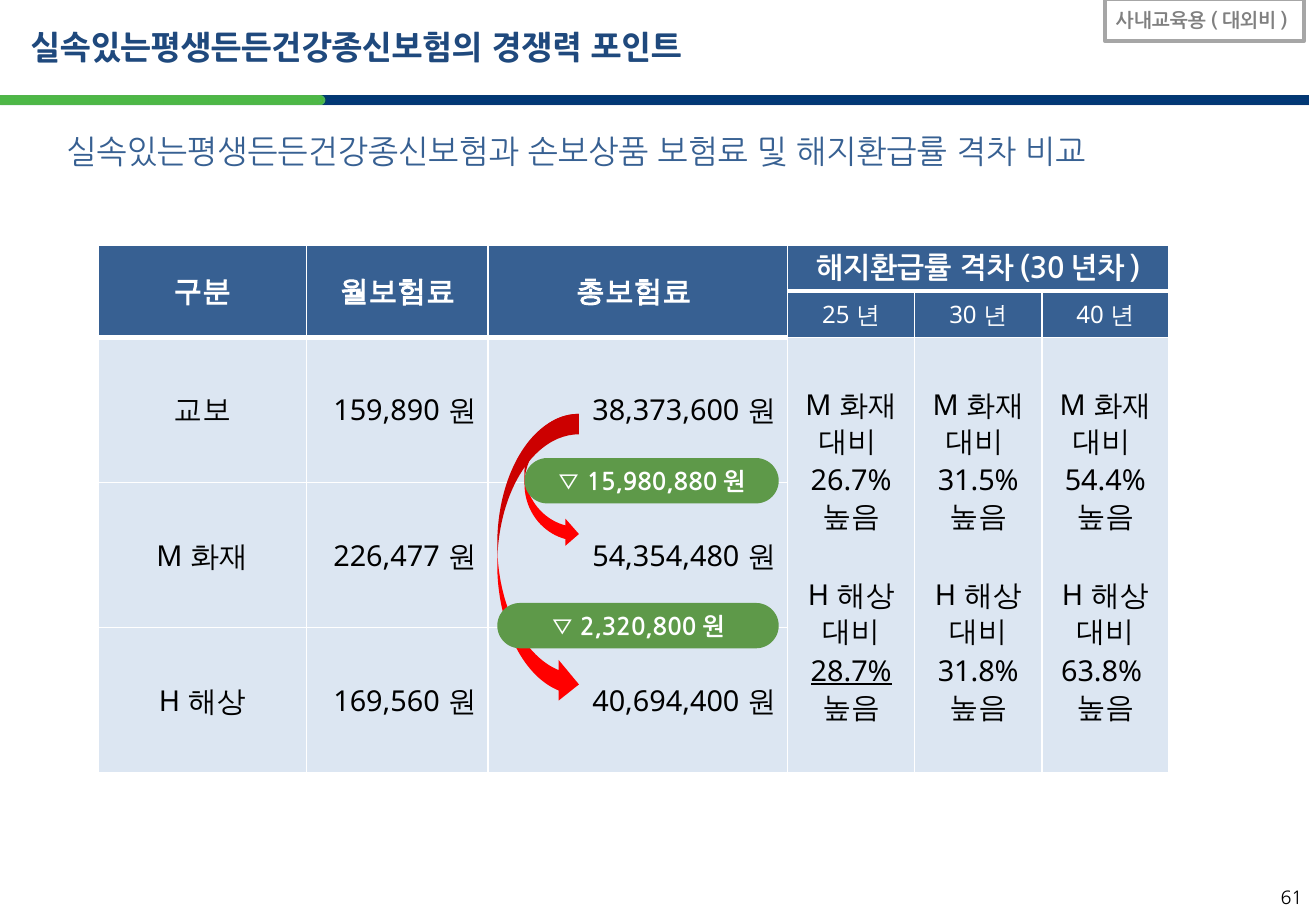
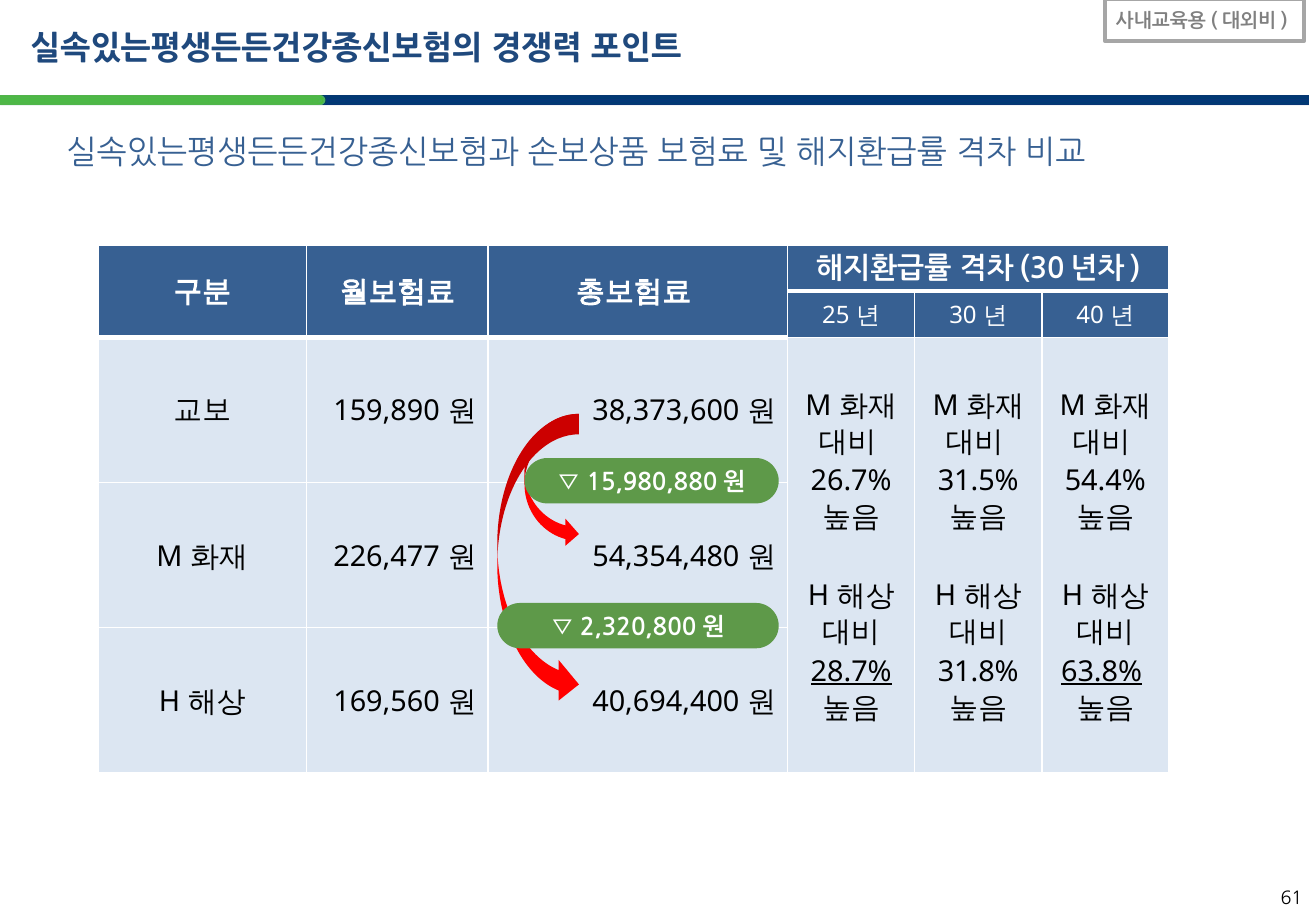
63.8% underline: none -> present (1102, 672)
